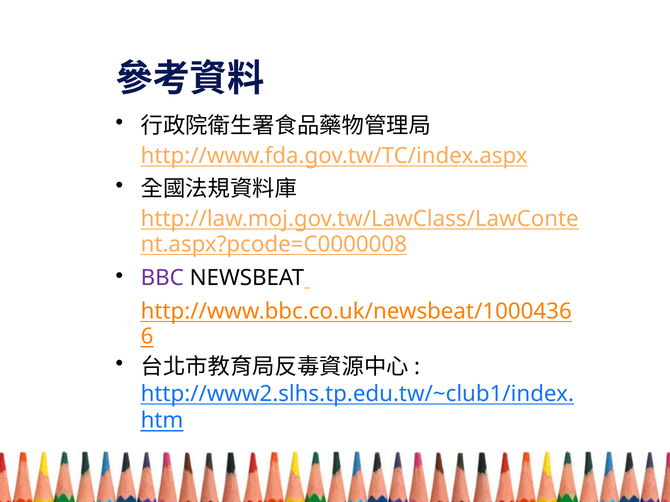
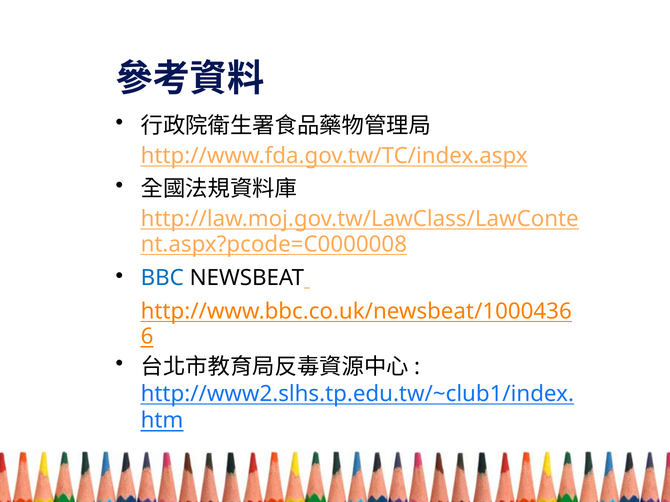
BBC colour: purple -> blue (162, 278)
